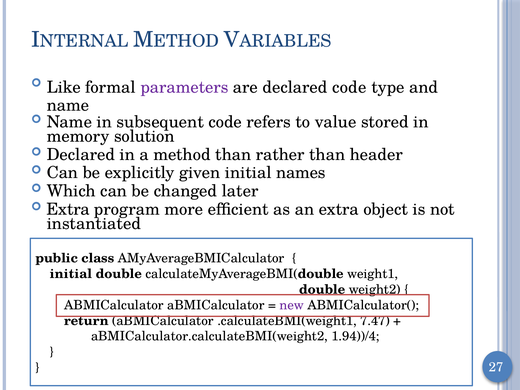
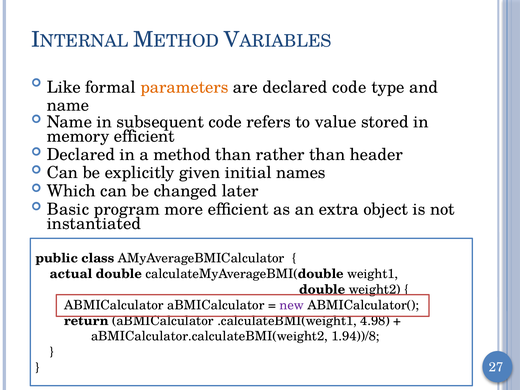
parameters colour: purple -> orange (184, 87)
memory solution: solution -> efficient (144, 136)
Extra: Extra -> Basic (68, 209)
initial: initial -> actual (71, 274)
7.47: 7.47 -> 4.98 (375, 321)
1.94))/4: 1.94))/4 -> 1.94))/8 (356, 336)
